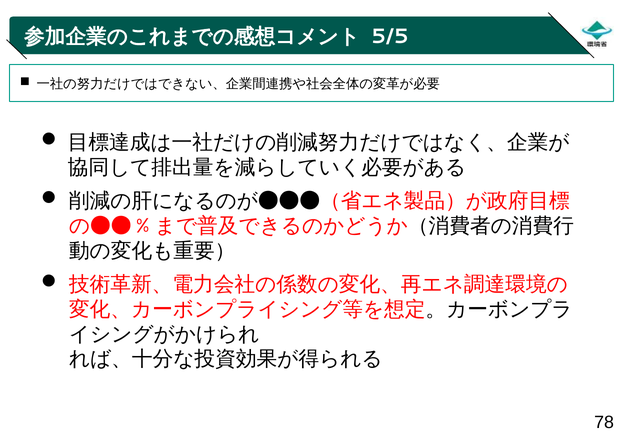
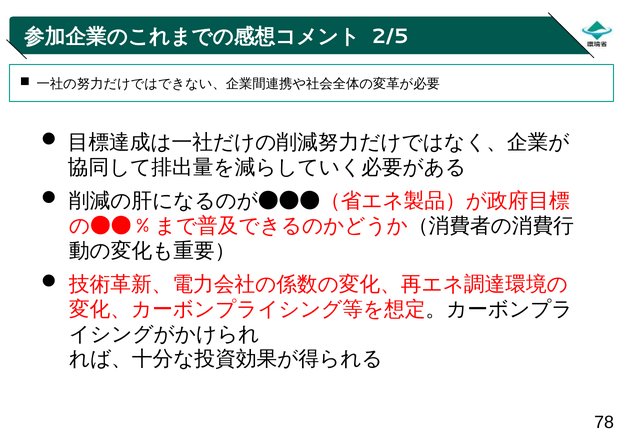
5/5: 5/5 -> 2/5 (390, 36)
